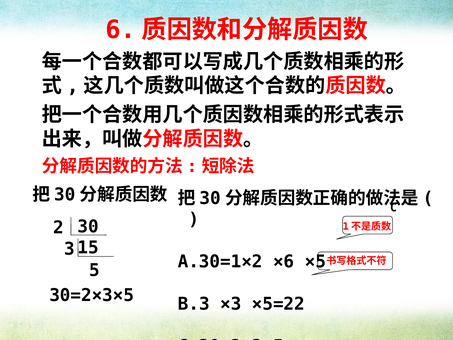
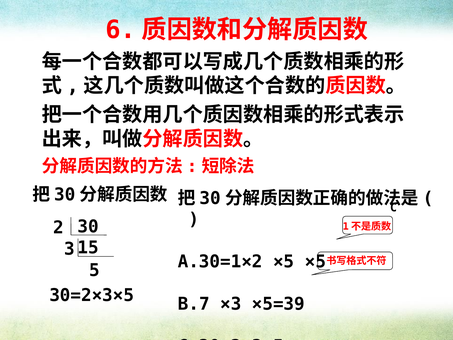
A.30=1×2 ×6: ×6 -> ×5 (284, 262)
B.3: B.3 -> B.7 (194, 304)
×5=22: ×5=22 -> ×5=39 (278, 304)
